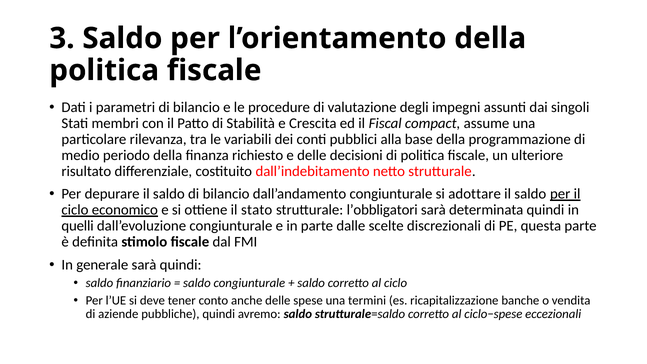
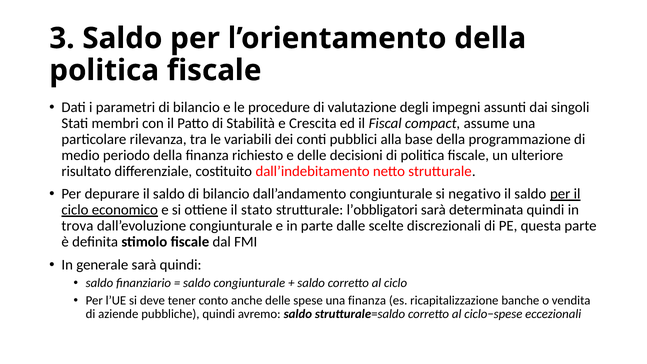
adottare: adottare -> negativo (475, 194)
quelli: quelli -> trova (77, 226)
una termini: termini -> finanza (367, 300)
